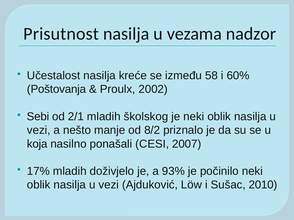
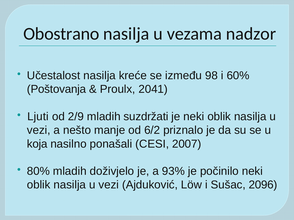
Prisutnost: Prisutnost -> Obostrano (61, 34)
58: 58 -> 98 (211, 76)
2002: 2002 -> 2041 (153, 89)
Sebi: Sebi -> Ljuti (38, 117)
2/1: 2/1 -> 2/9 (76, 117)
školskog: školskog -> suzdržati (146, 117)
8/2: 8/2 -> 6/2 (152, 130)
17%: 17% -> 80% (38, 172)
2010: 2010 -> 2096 (263, 185)
